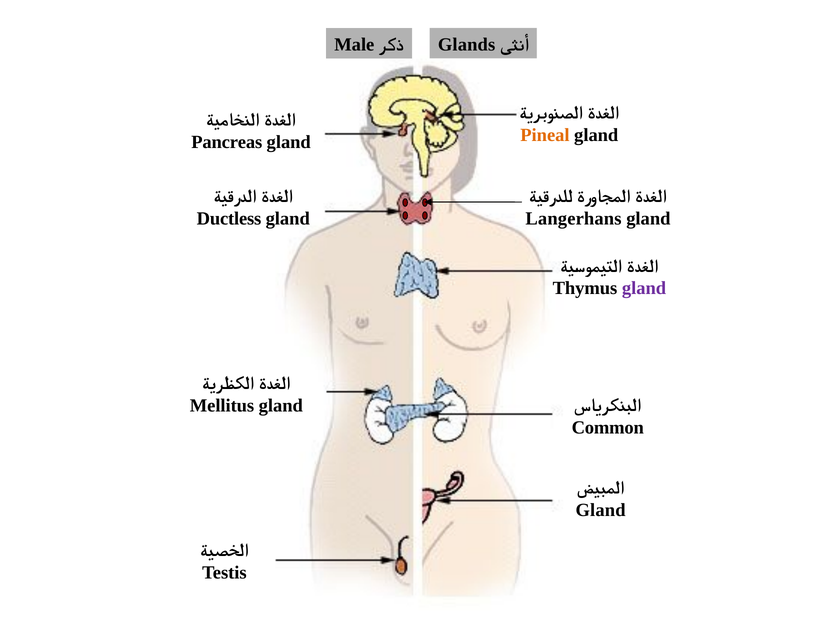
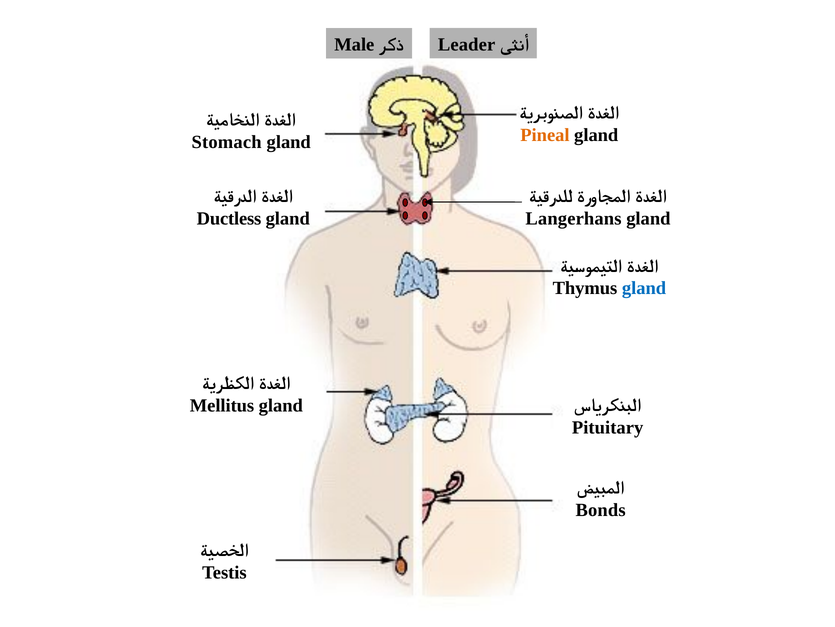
Glands: Glands -> Leader (467, 44)
Pancreas: Pancreas -> Stomach (227, 142)
gland colour: purple -> blue (644, 288)
Common: Common -> Pituitary (608, 427)
Gland: Gland -> Bonds (601, 509)
